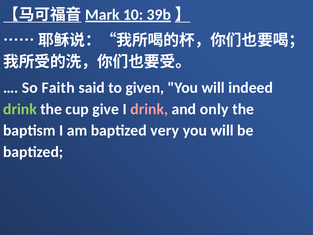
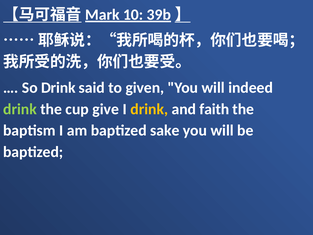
So Faith: Faith -> Drink (58, 88)
drink colour: pink -> yellow (149, 109)
only: only -> faith (214, 109)
very: very -> sake (165, 130)
